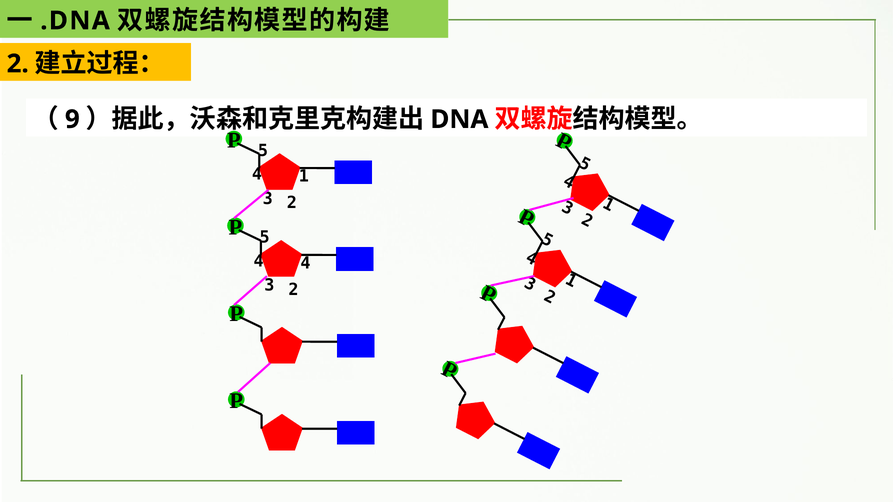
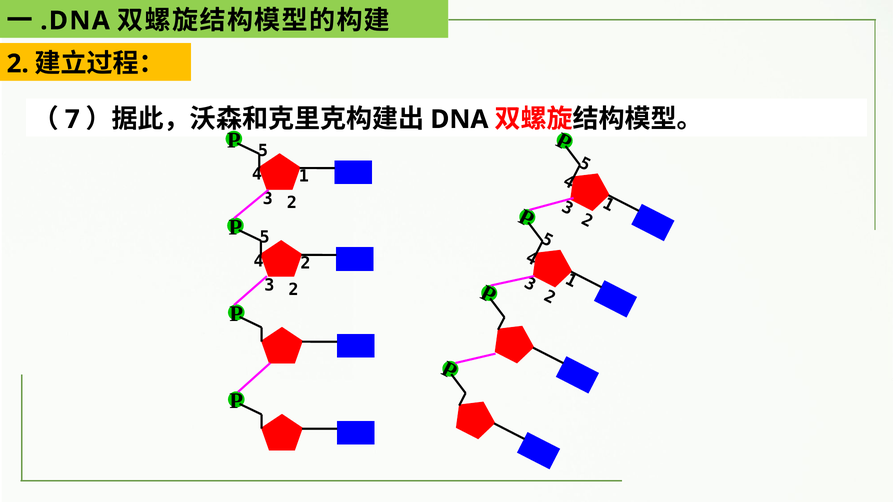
9: 9 -> 7 (72, 119)
4 4: 4 -> 2 (305, 263)
